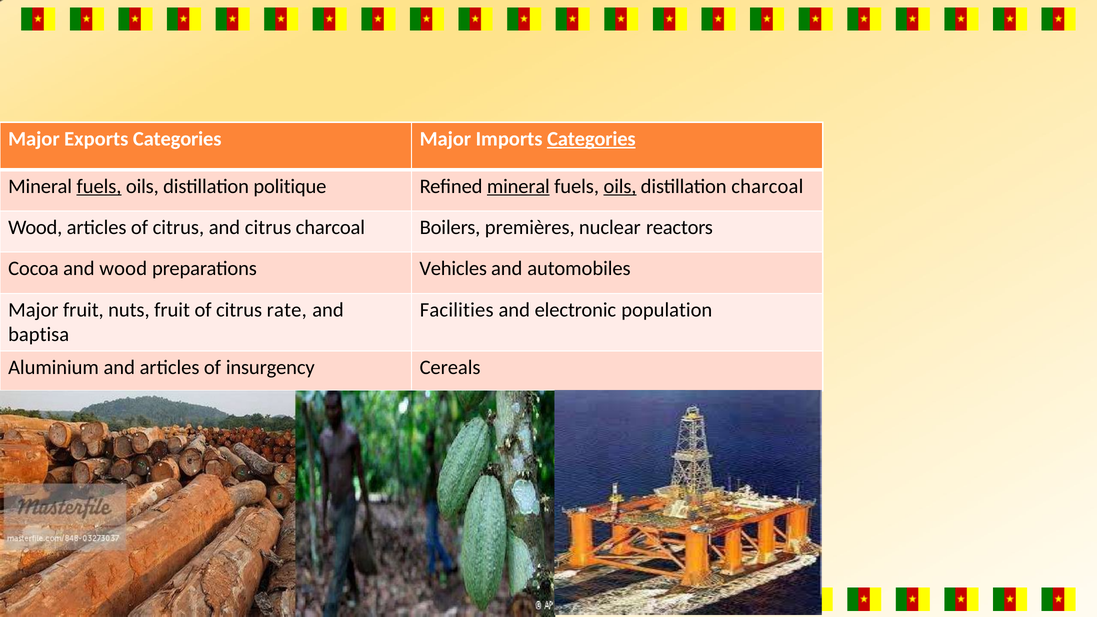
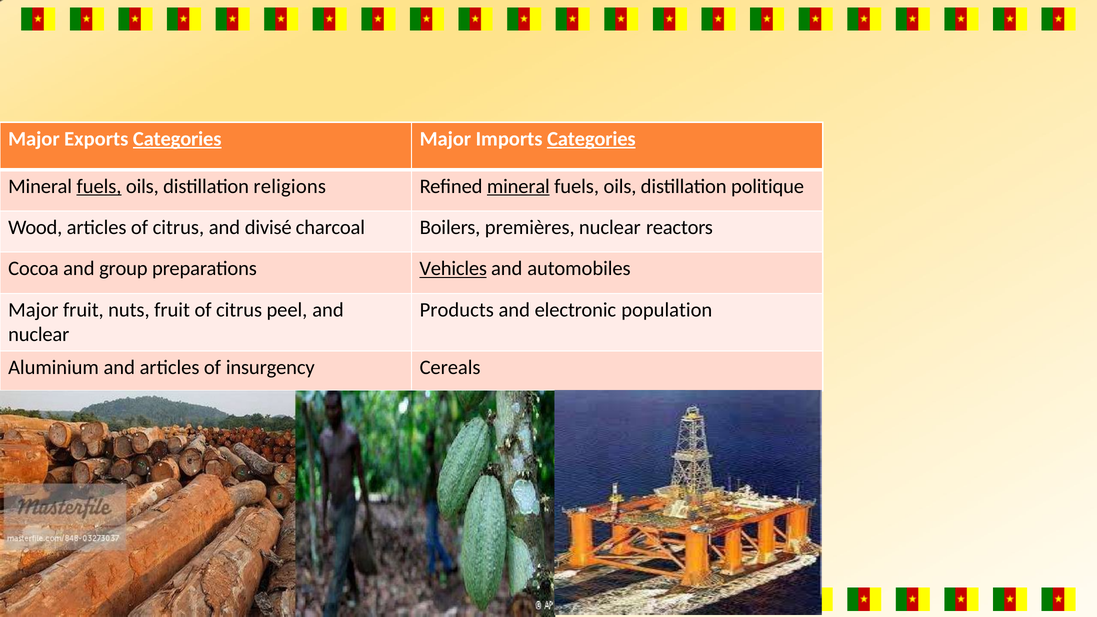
Categories underline: none -> present (177, 139)
politique: politique -> religions (290, 186)
oils underline: present -> none (620, 186)
distillation charcoal: charcoal -> politique (768, 186)
and citrus: citrus -> divisé (268, 227)
and wood: wood -> group (123, 269)
Vehicles underline: none -> present (453, 269)
rate: rate -> peel (287, 310)
Facilities: Facilities -> Products (457, 310)
baptisa: baptisa -> nuclear (39, 335)
